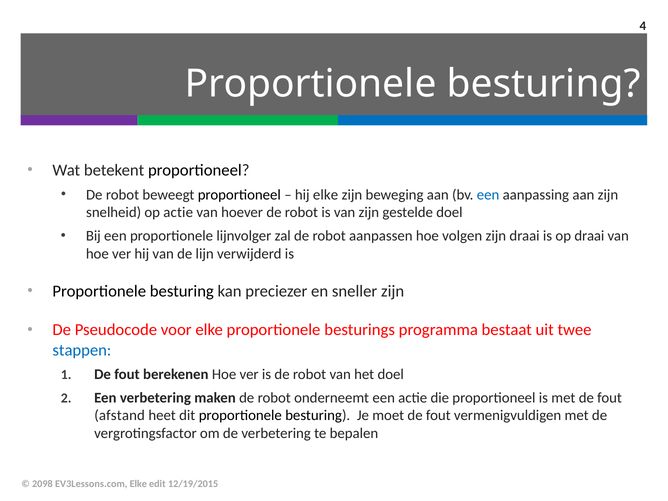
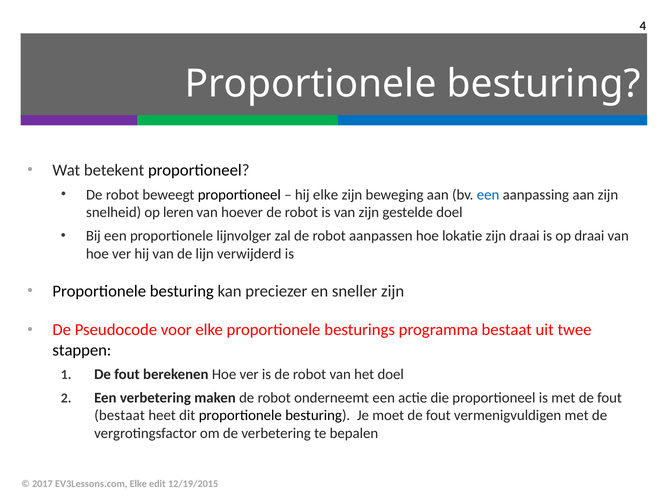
op actie: actie -> leren (178, 213)
volgen: volgen -> lokatie (462, 236)
stappen colour: blue -> black (82, 350)
afstand: afstand -> bestaat (120, 416)
2098: 2098 -> 2017 (42, 484)
